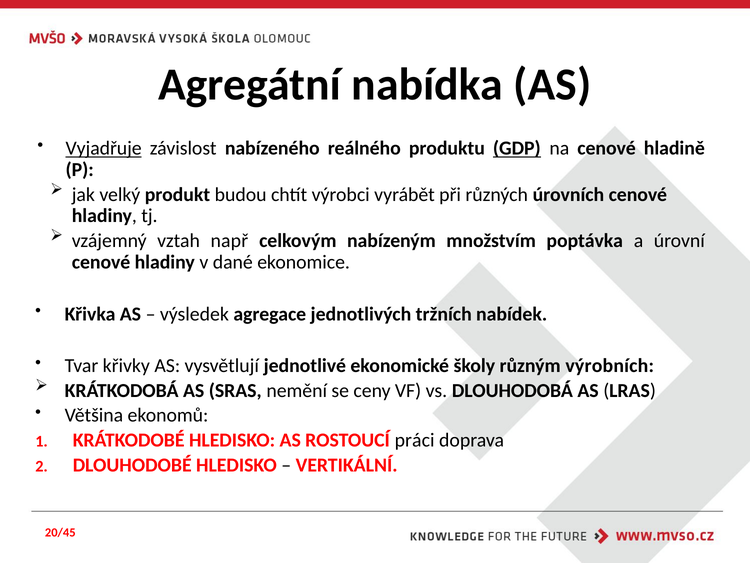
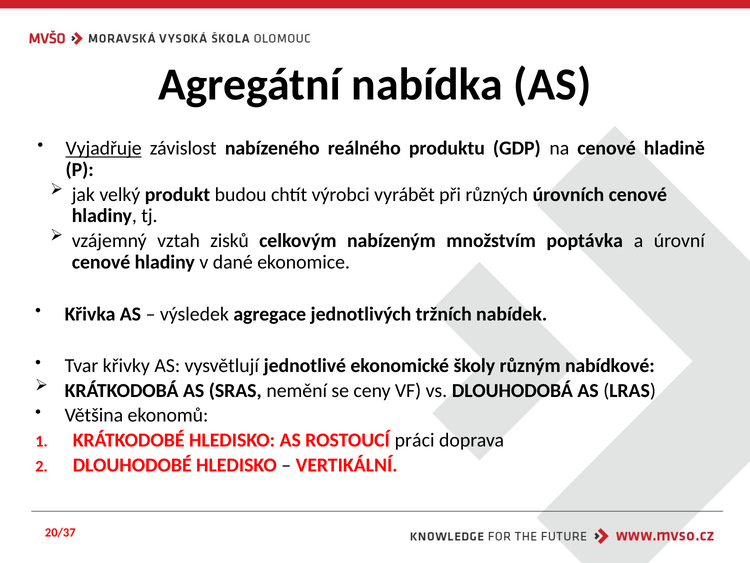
GDP underline: present -> none (517, 148)
např: např -> zisků (230, 240)
výrobních: výrobních -> nabídkové (610, 366)
20/45: 20/45 -> 20/37 (60, 532)
